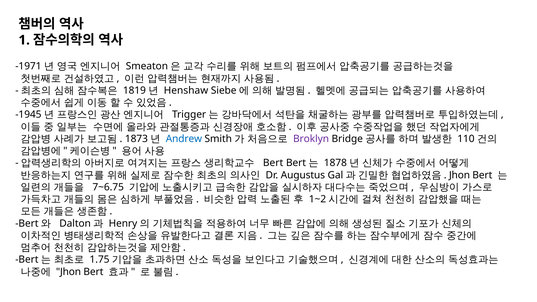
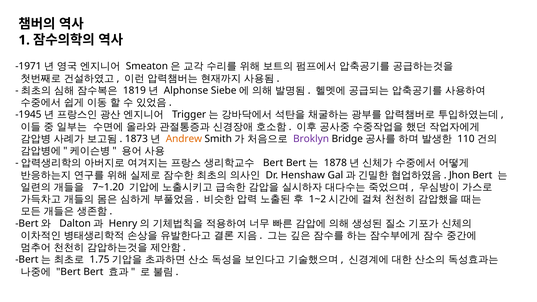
Henshaw: Henshaw -> Alphonse (186, 90)
Andrew colour: blue -> orange (184, 139)
Augustus: Augustus -> Henshaw (303, 175)
7~6.75: 7~6.75 -> 7~1.20 (108, 187)
Jhon: Jhon -> Bert (68, 272)
